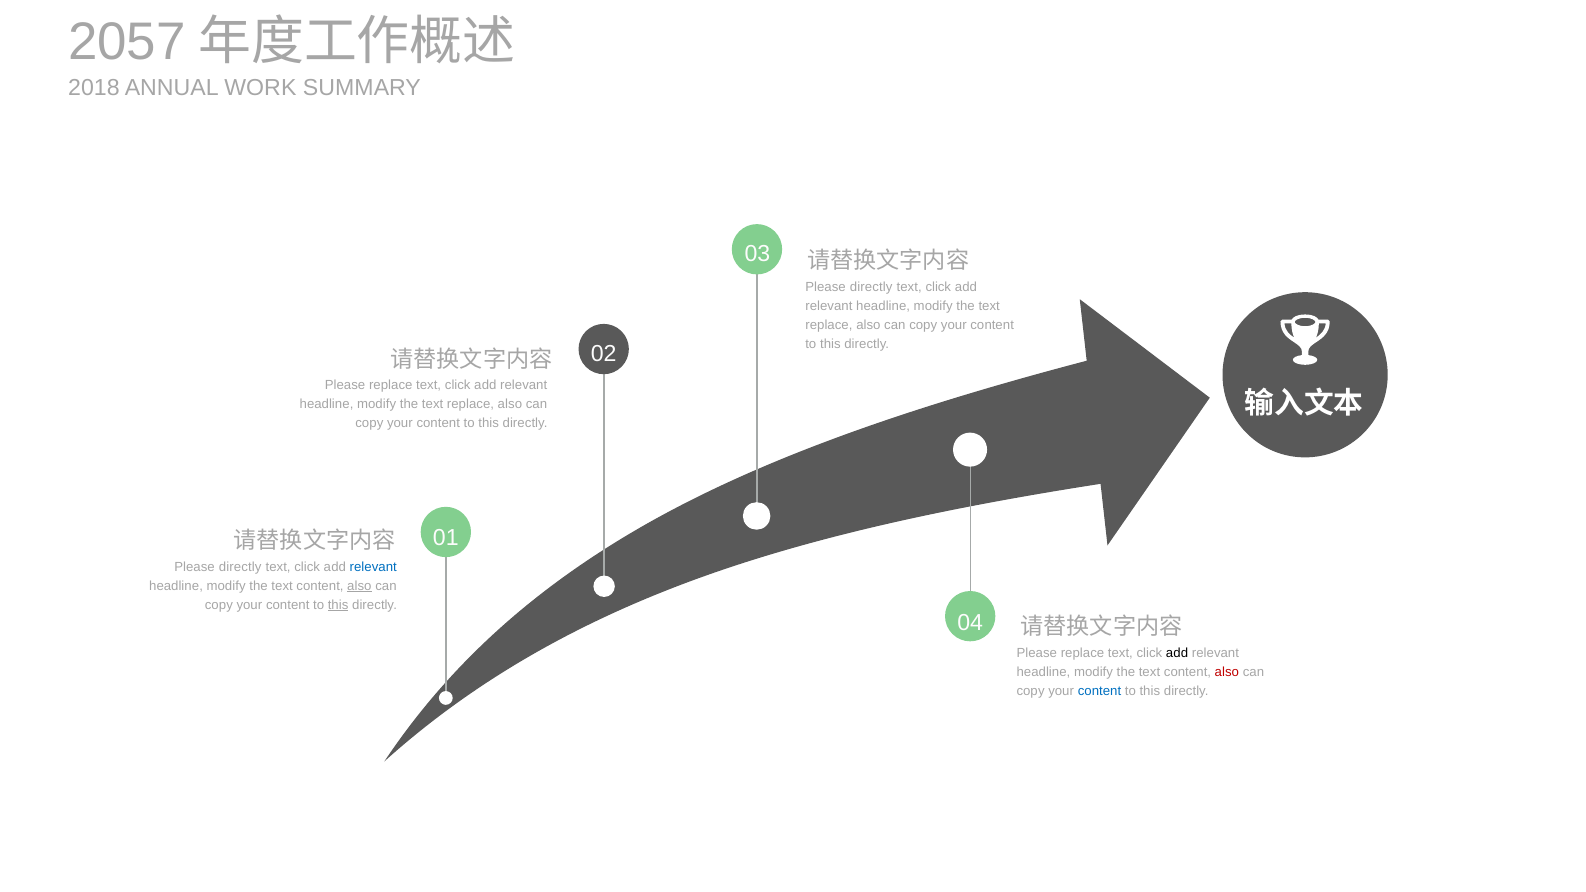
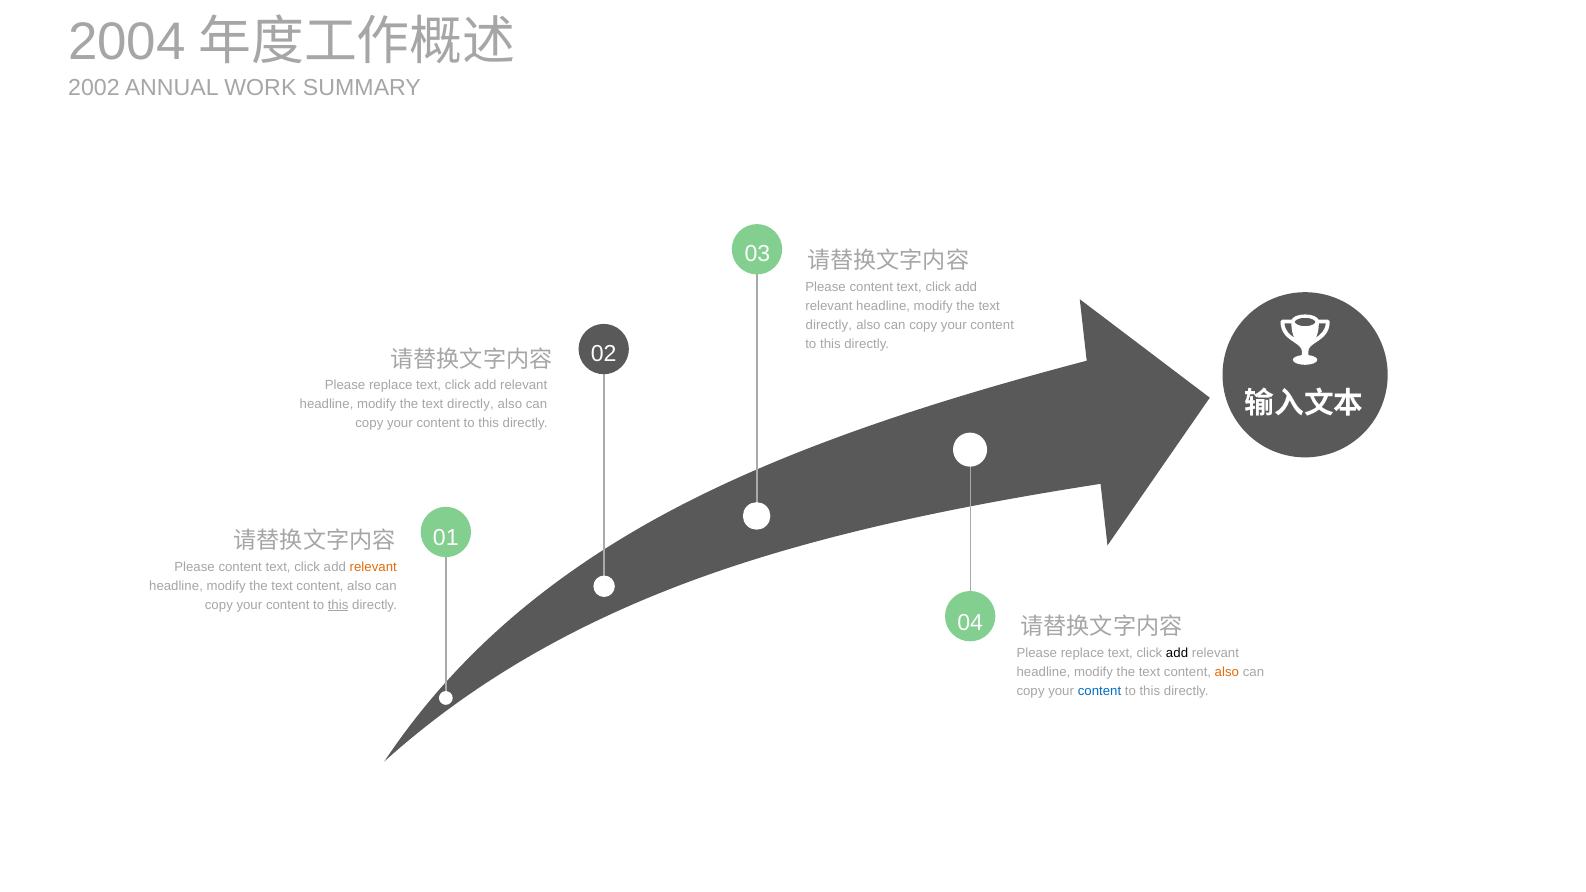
2057: 2057 -> 2004 (127, 42)
2018: 2018 -> 2002 (94, 88)
directly: directly -> content (871, 287)
replace: replace -> directly (829, 325)
replace: replace -> directly (470, 404)
directly: directly -> content (240, 567)
relevant colour: blue -> orange (373, 567)
also underline: present -> none (359, 586)
also colour: red -> orange (1227, 672)
